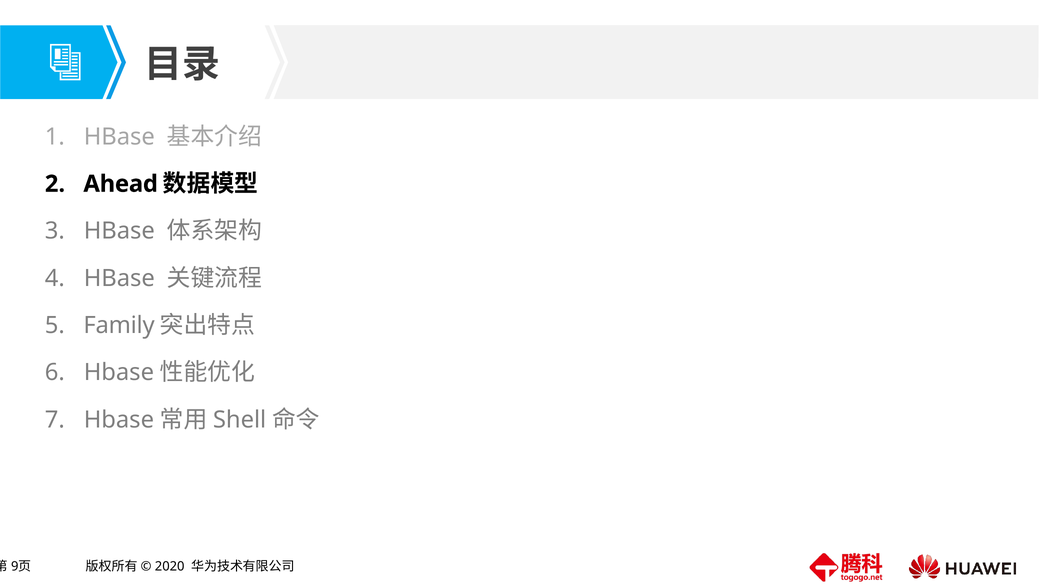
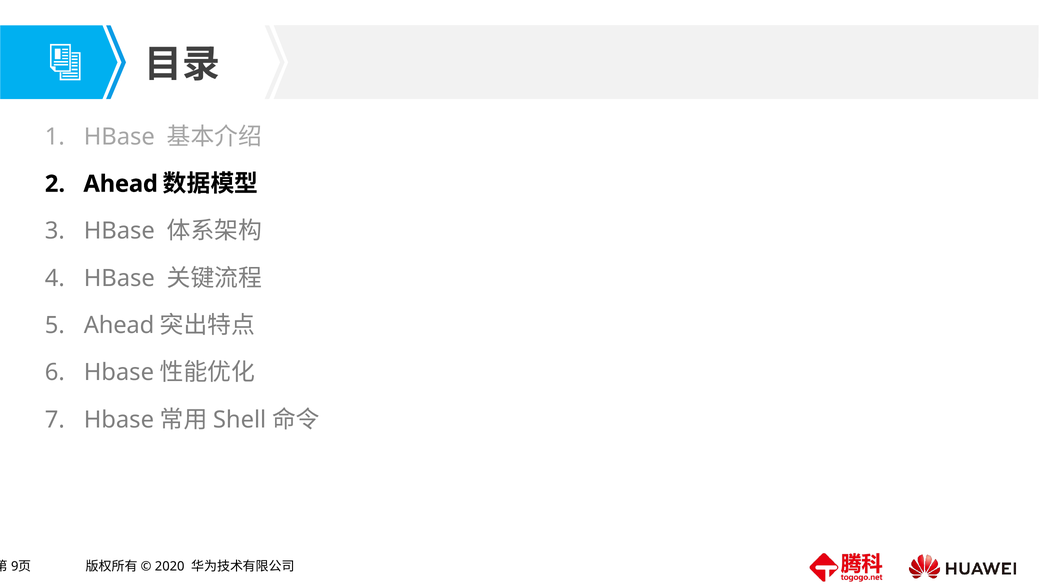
Family: Family -> Ahead (119, 325)
